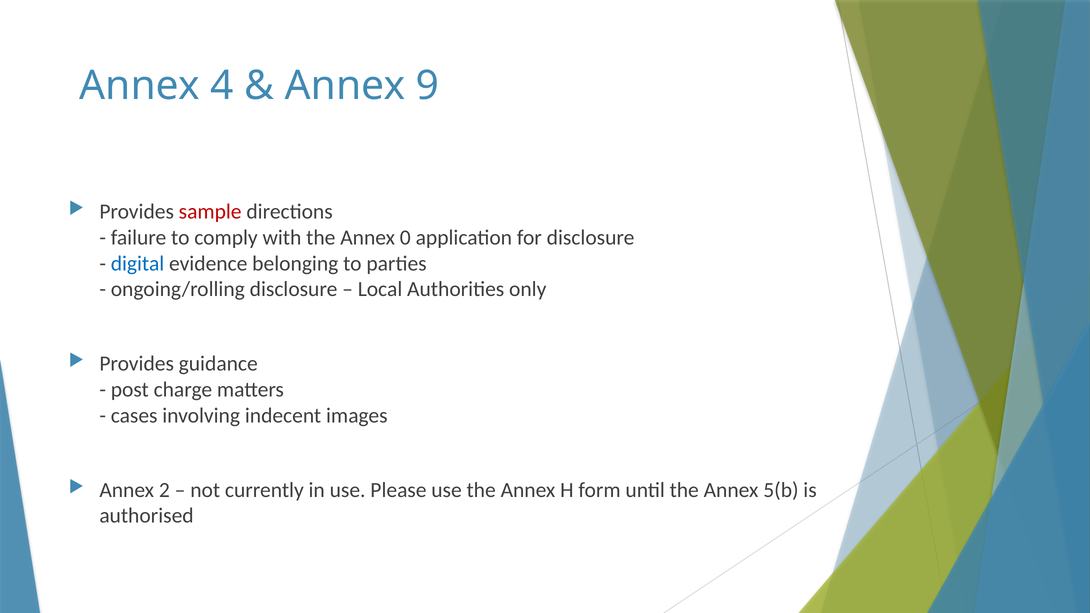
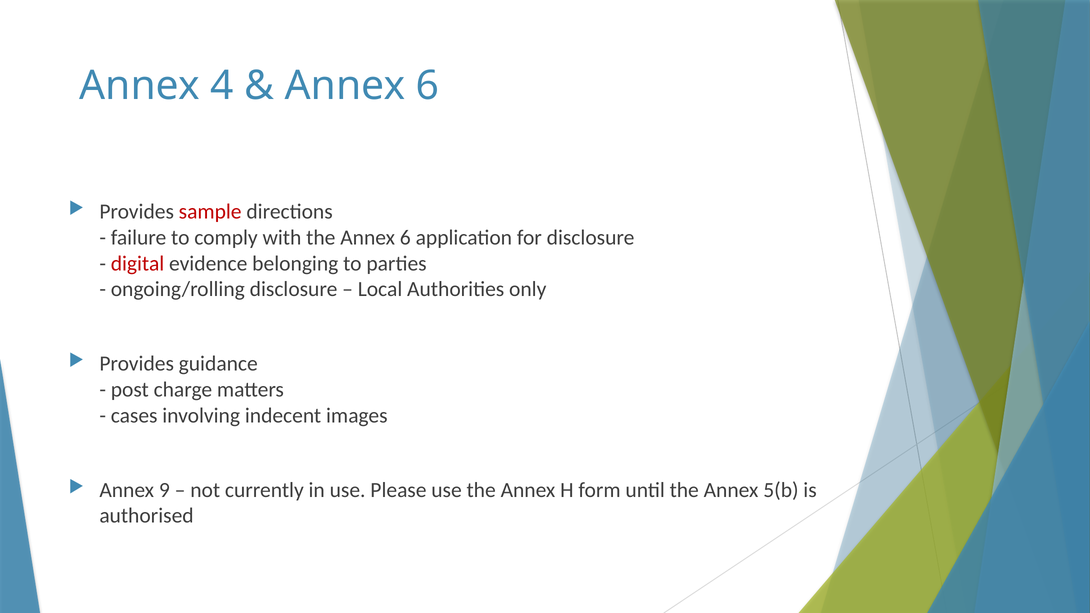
9: 9 -> 6 (428, 86)
the Annex 0: 0 -> 6 (405, 238)
digital colour: blue -> red (138, 263)
2: 2 -> 9 (164, 490)
